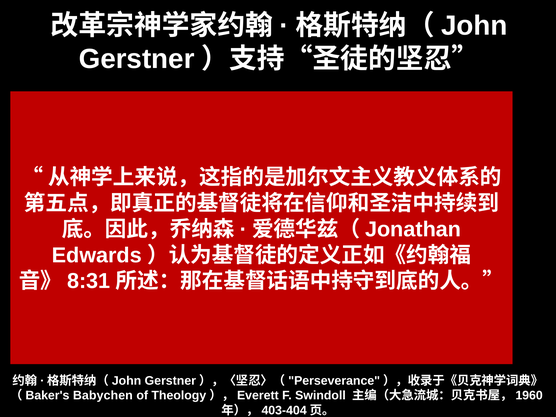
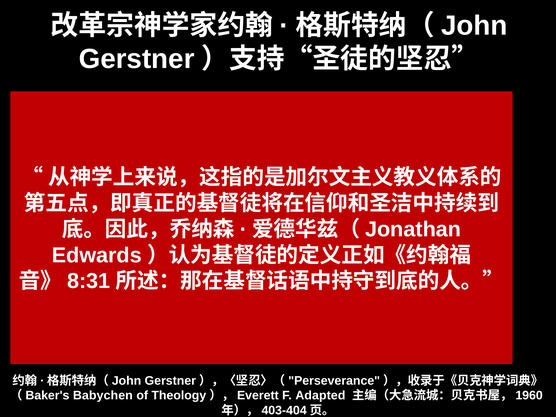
Swindoll: Swindoll -> Adapted (320, 396)
